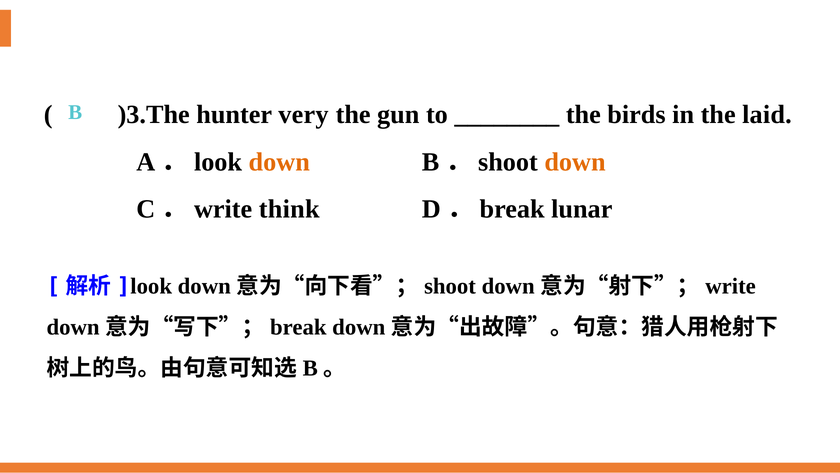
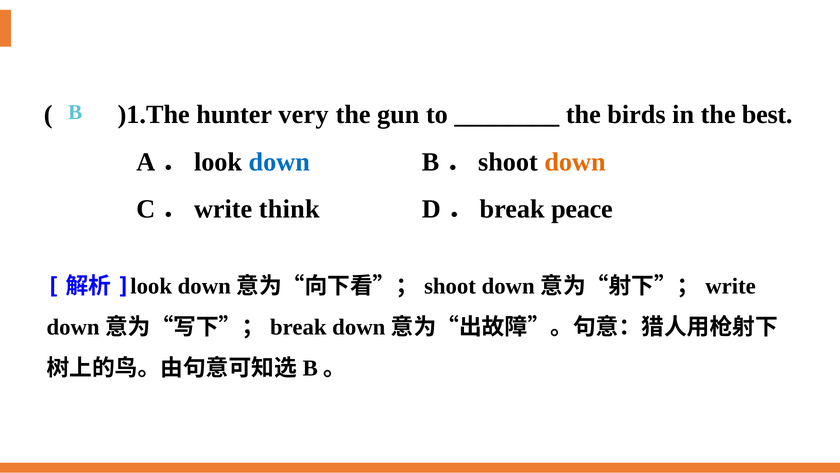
)3.The: )3.The -> )1.The (154, 114)
laid: laid -> best (767, 114)
down colour: orange -> blue (279, 162)
lunar: lunar -> peace (582, 209)
